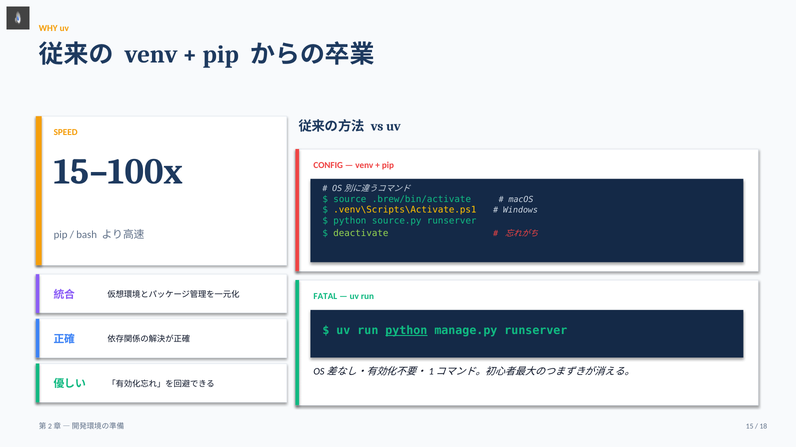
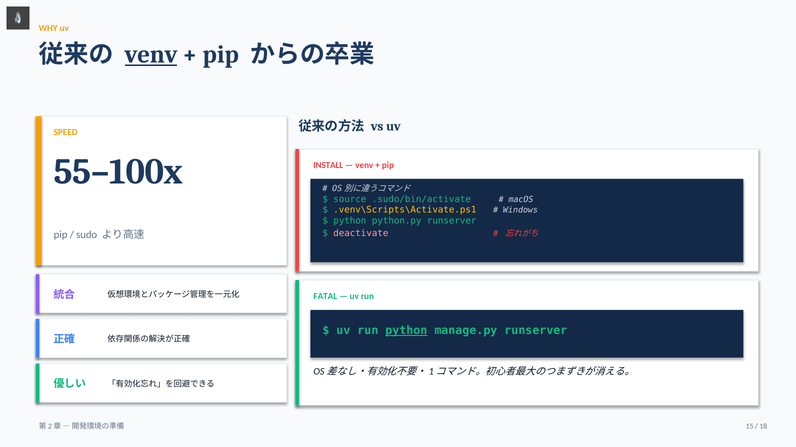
venv underline: none -> present (151, 55)
15–100x: 15–100x -> 55–100x (118, 172)
CONFIG: CONFIG -> INSTALL (328, 165)
.brew/bin/activate: .brew/bin/activate -> .sudo/bin/activate (421, 199)
source.py: source.py -> python.py (397, 221)
deactivate colour: light green -> pink (361, 234)
bash: bash -> sudo (87, 235)
